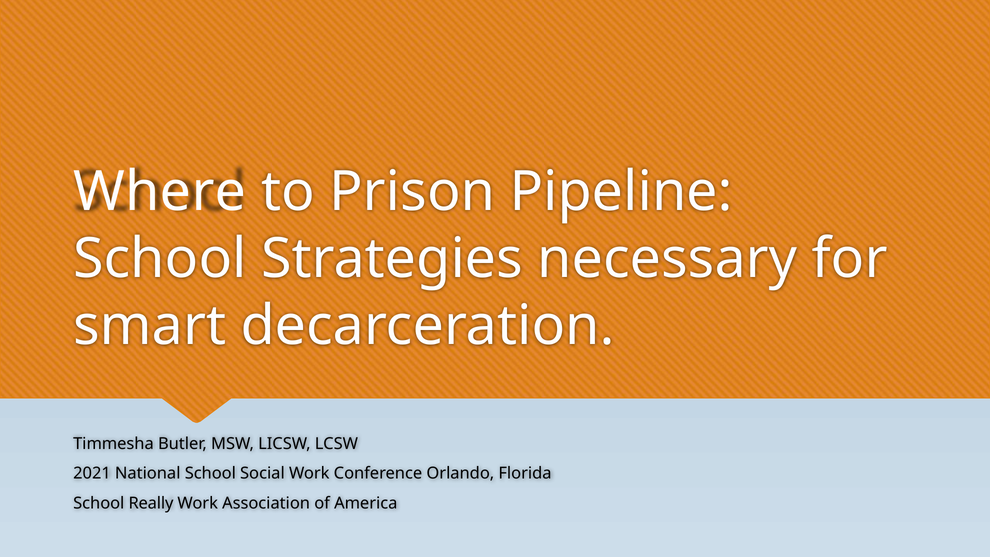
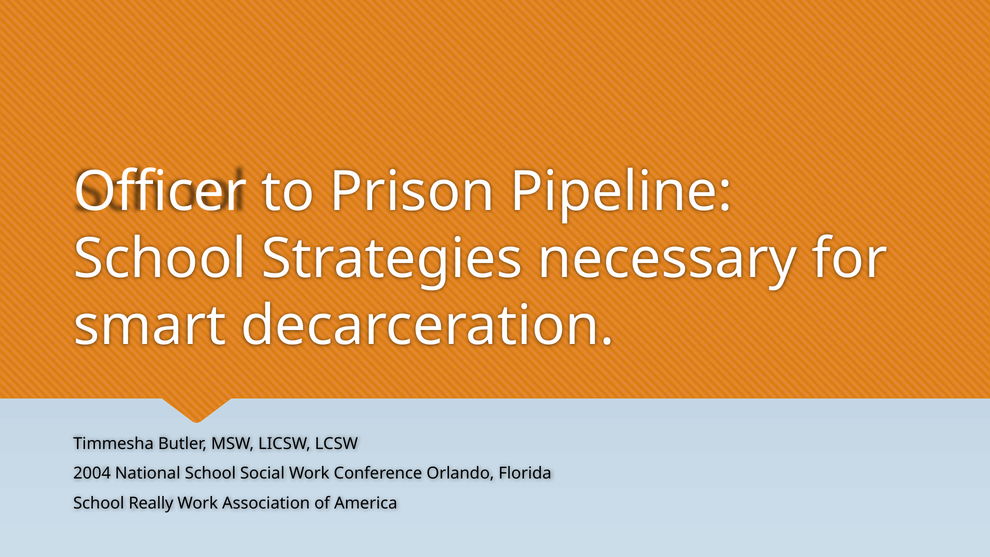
Where: Where -> Officer (160, 192)
2021: 2021 -> 2004 (92, 473)
